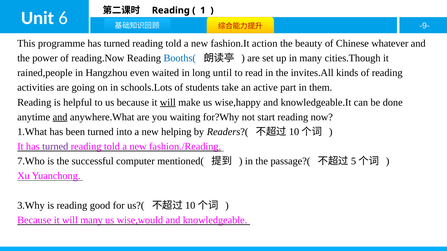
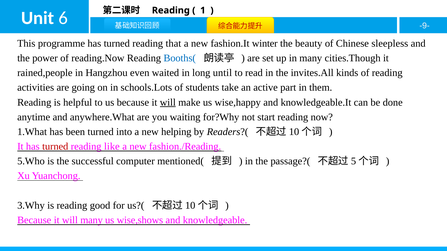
told: told -> that (173, 44)
action: action -> winter (265, 44)
whatever: whatever -> sleepless (390, 44)
and underline: present -> none (60, 117)
turned colour: purple -> red (55, 147)
told: told -> like (112, 147)
7.Who: 7.Who -> 5.Who (31, 161)
wise,would: wise,would -> wise,shows (140, 220)
